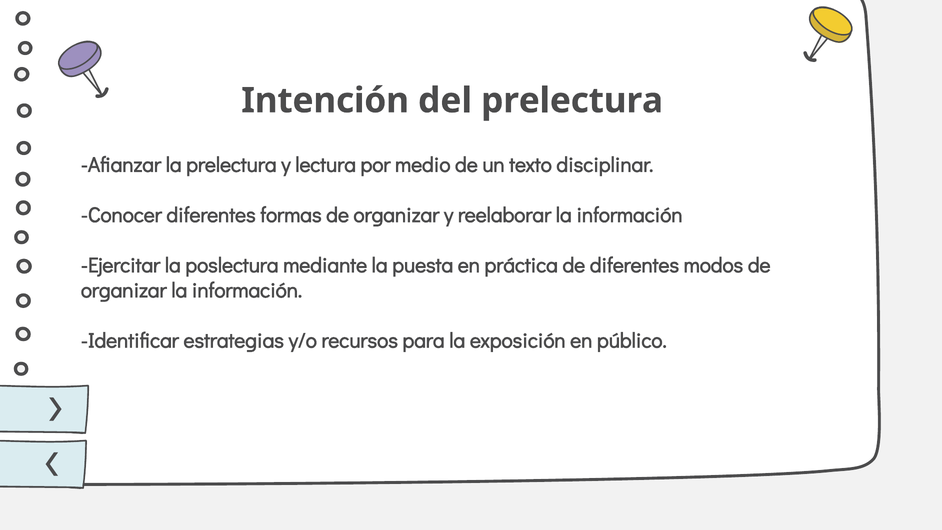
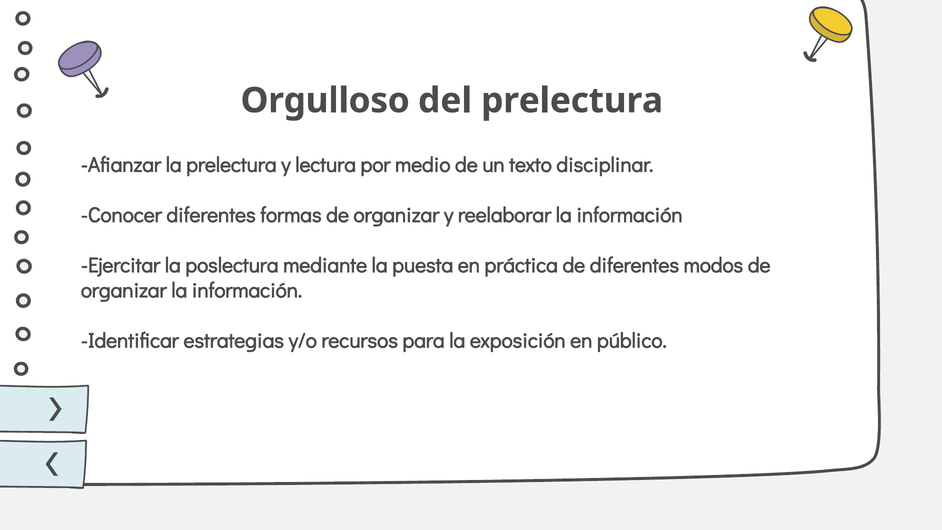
Intención: Intención -> Orgulloso (325, 101)
